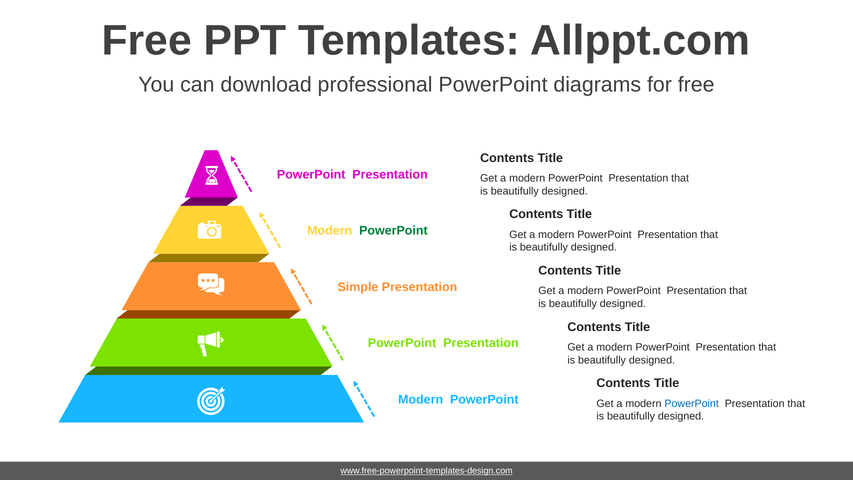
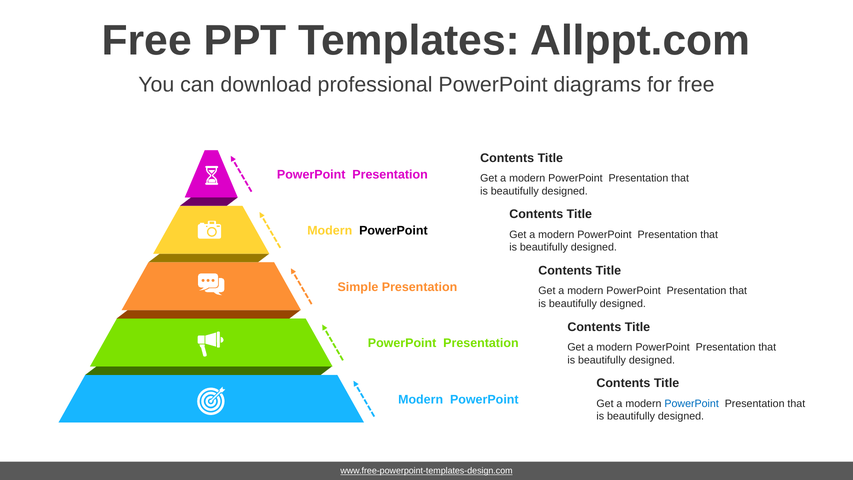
PowerPoint colour: green -> black (393, 231)
